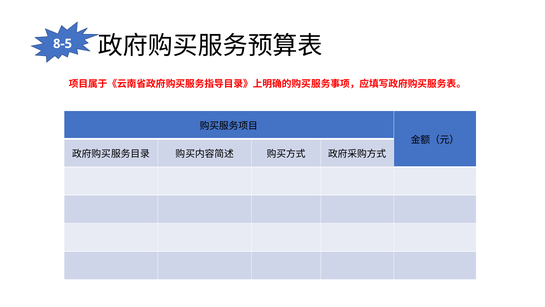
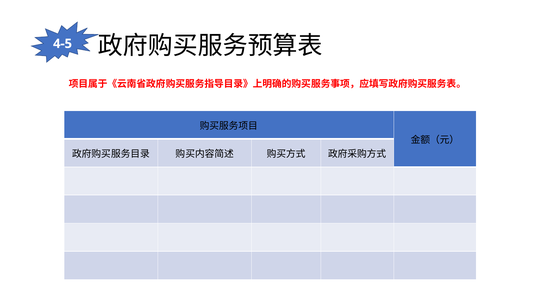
8-5: 8-5 -> 4-5 (62, 44)
